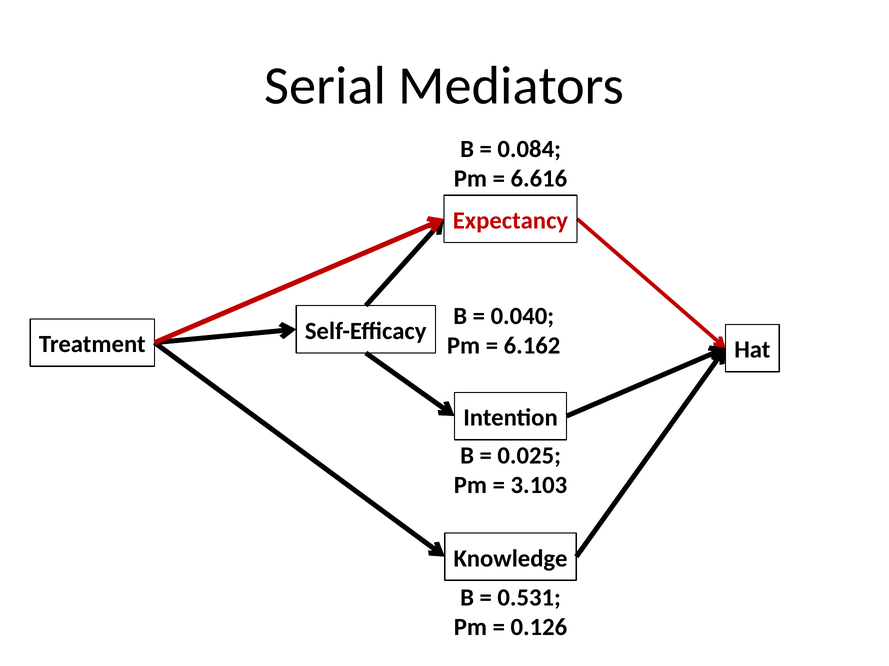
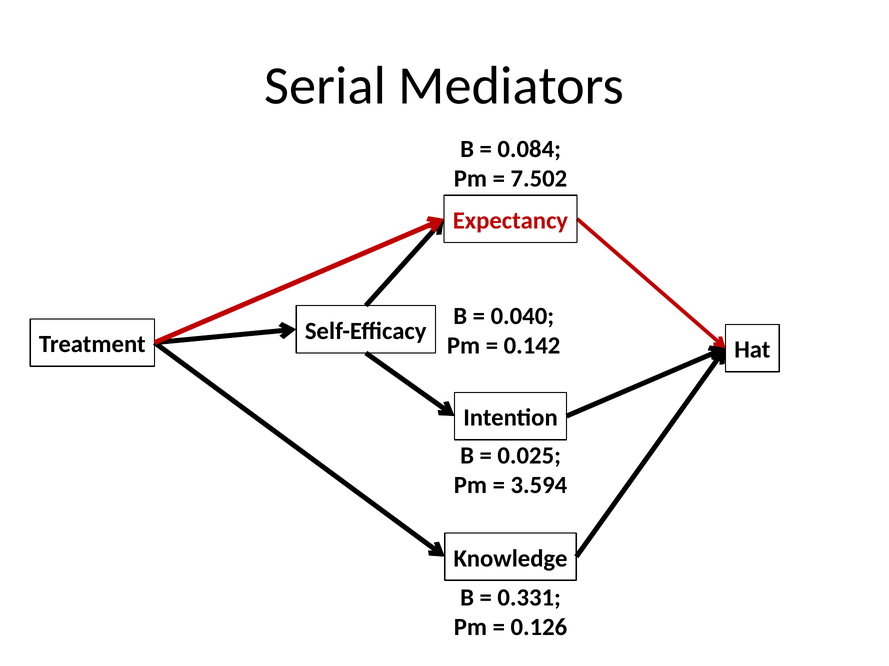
6.616: 6.616 -> 7.502 (539, 179)
6.162: 6.162 -> 0.142 (532, 346)
3.103: 3.103 -> 3.594 (539, 486)
0.531: 0.531 -> 0.331 (529, 598)
